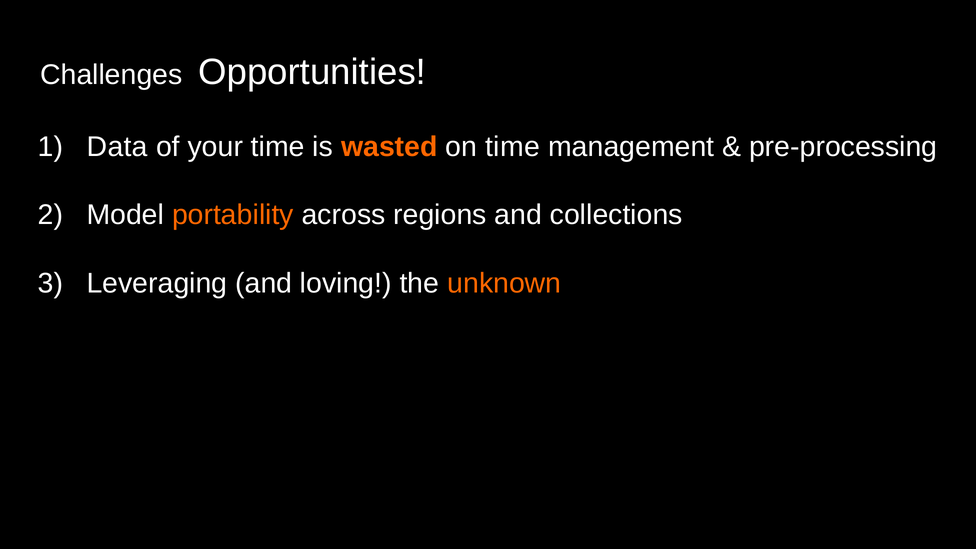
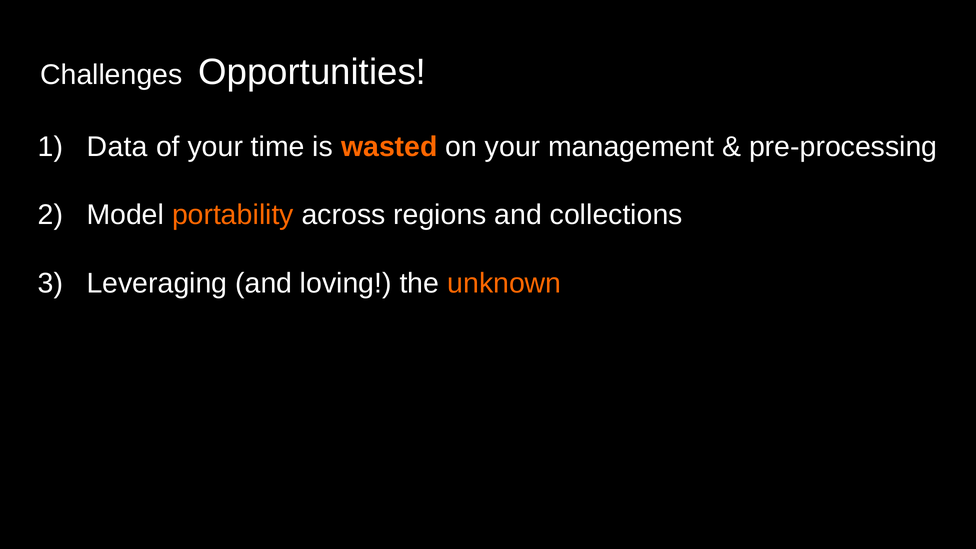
on time: time -> your (513, 147)
